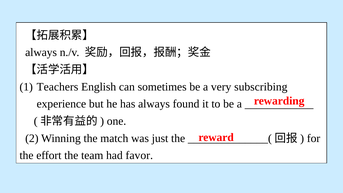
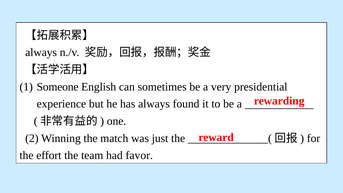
Teachers: Teachers -> Someone (58, 87)
subscribing: subscribing -> presidential (261, 87)
